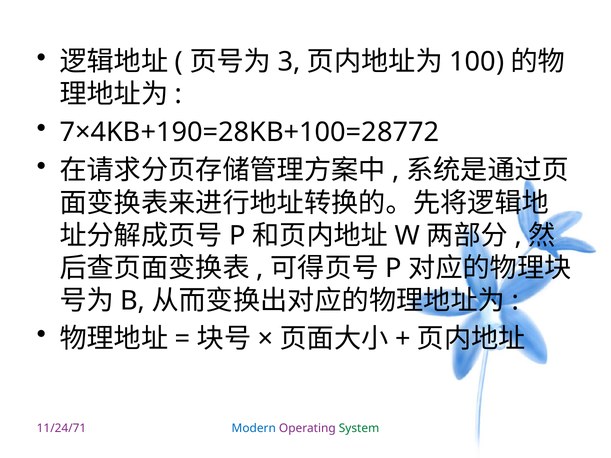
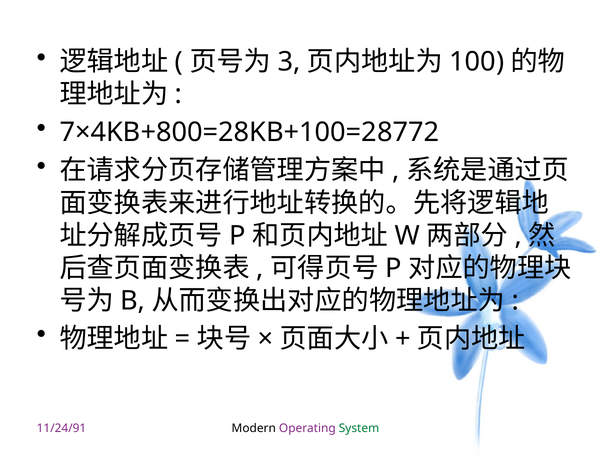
7×4KB+190=28KB+100=28772: 7×4KB+190=28KB+100=28772 -> 7×4KB+800=28KB+100=28772 (249, 133)
11/24/71: 11/24/71 -> 11/24/91 (61, 428)
Modern colour: blue -> black (254, 428)
